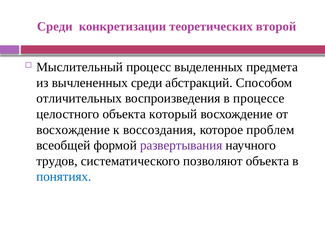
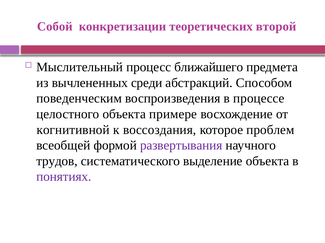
Среди: Среди -> Собой (55, 27)
выделенных: выделенных -> ближайшего (209, 67)
отличительных: отличительных -> поведенческим (79, 99)
который: который -> примере (173, 114)
восхождение: восхождение -> когнитивной (73, 130)
позволяют: позволяют -> выделение (213, 162)
понятиях colour: blue -> purple (64, 177)
